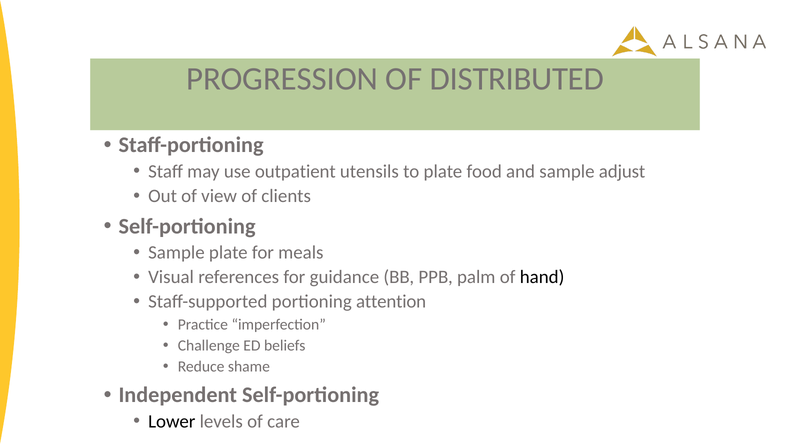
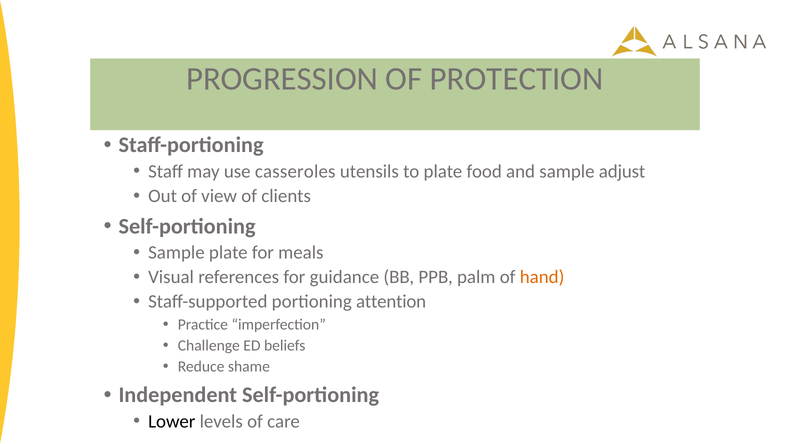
DISTRIBUTED: DISTRIBUTED -> PROTECTION (517, 79)
outpatient: outpatient -> casseroles (295, 172)
hand colour: black -> orange (542, 277)
